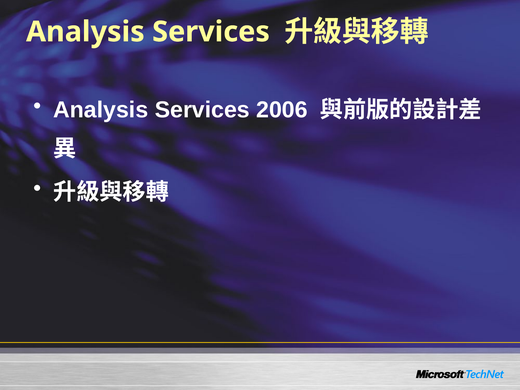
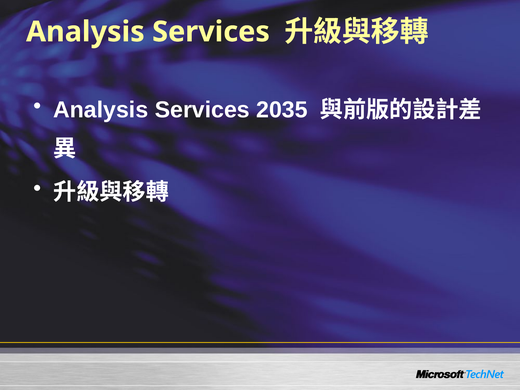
2006: 2006 -> 2035 (282, 110)
